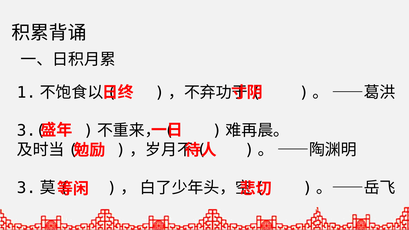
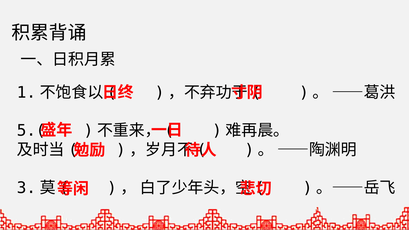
3.(: 3.( -> 5.( (31, 131)
